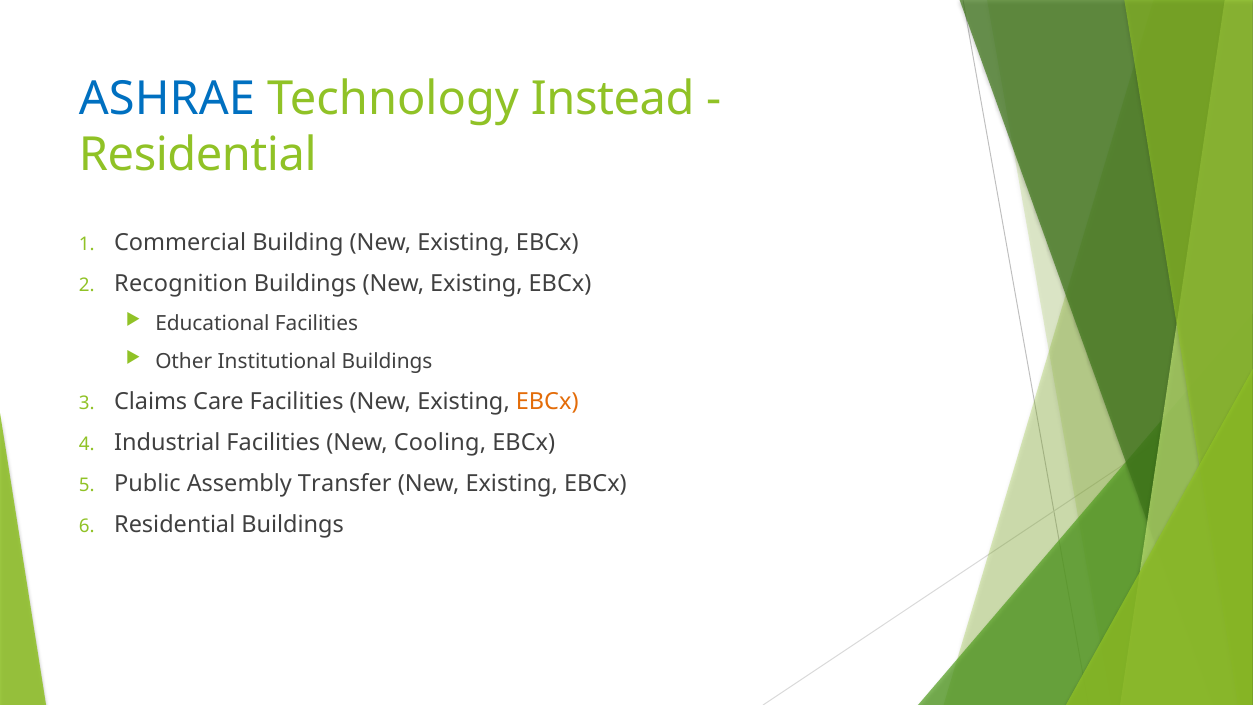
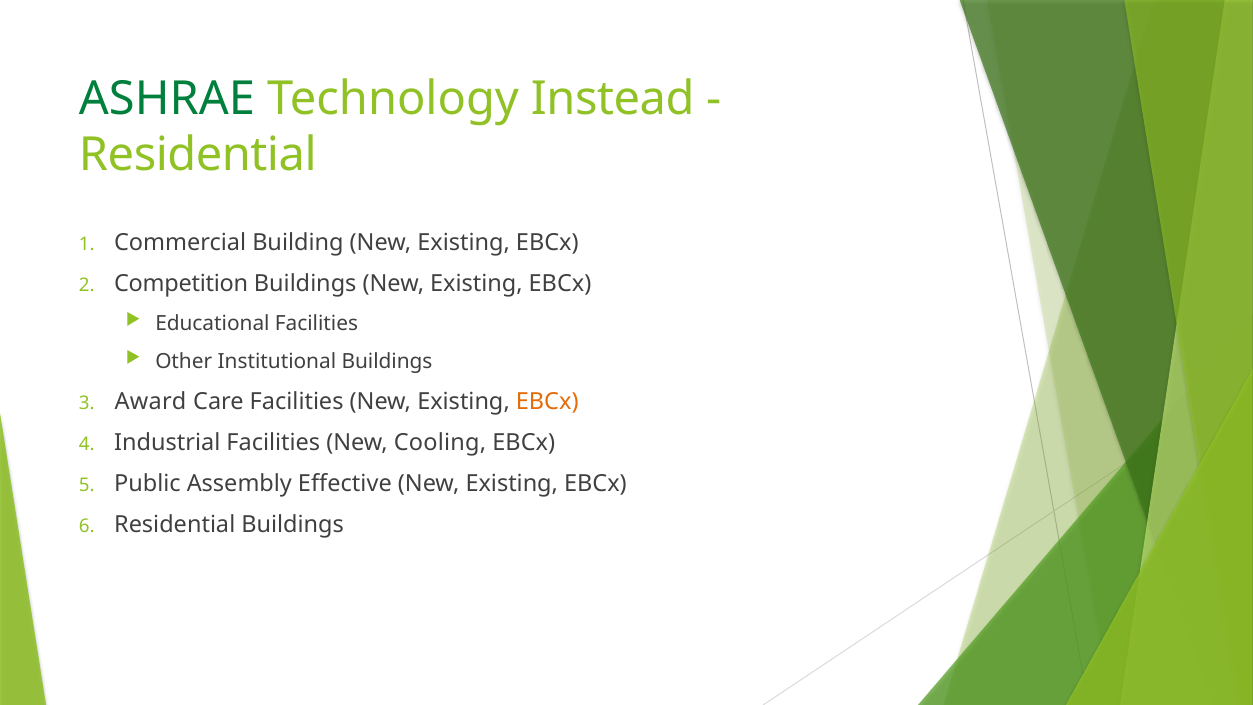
ASHRAE colour: blue -> green (167, 99)
Recognition: Recognition -> Competition (181, 284)
Claims: Claims -> Award (151, 401)
Transfer: Transfer -> Effective (345, 484)
